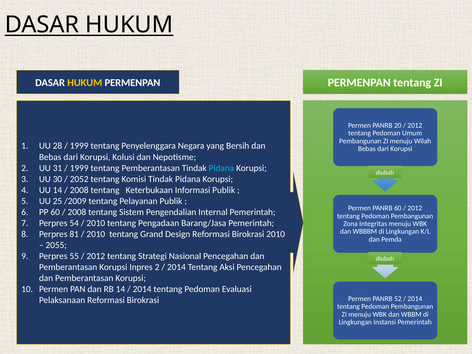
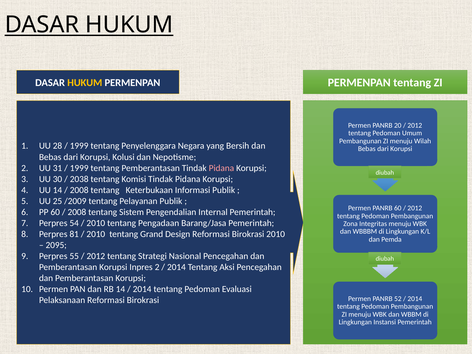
Pidana colour: light blue -> pink (221, 168)
2052: 2052 -> 2038 (79, 179)
2055: 2055 -> 2095 (56, 245)
